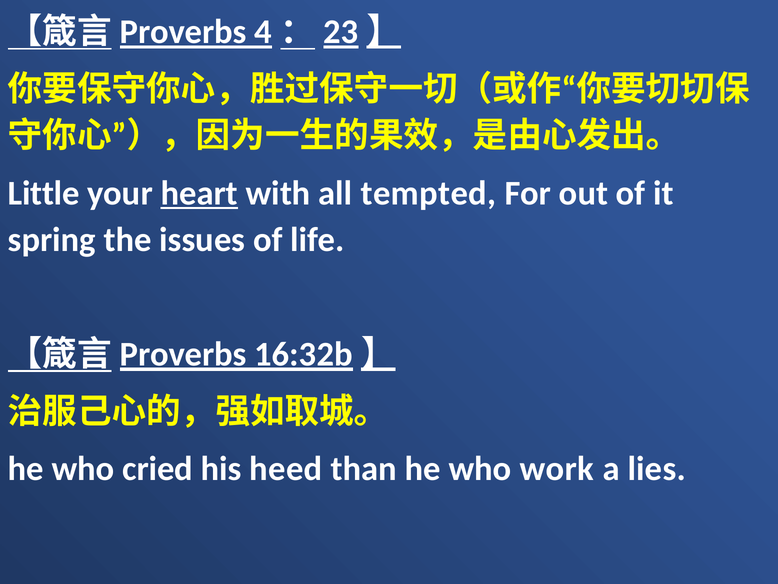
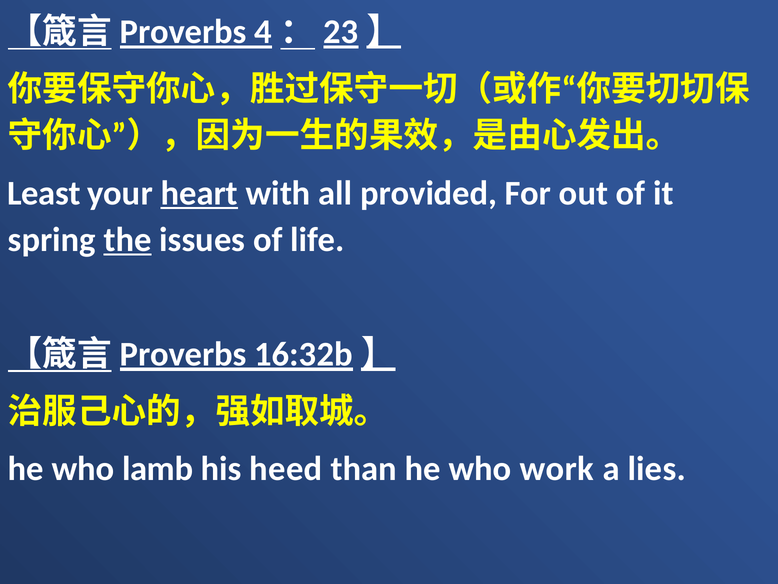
Little: Little -> Least (44, 193)
tempted: tempted -> provided (429, 193)
the underline: none -> present (128, 240)
cried: cried -> lamb (158, 469)
